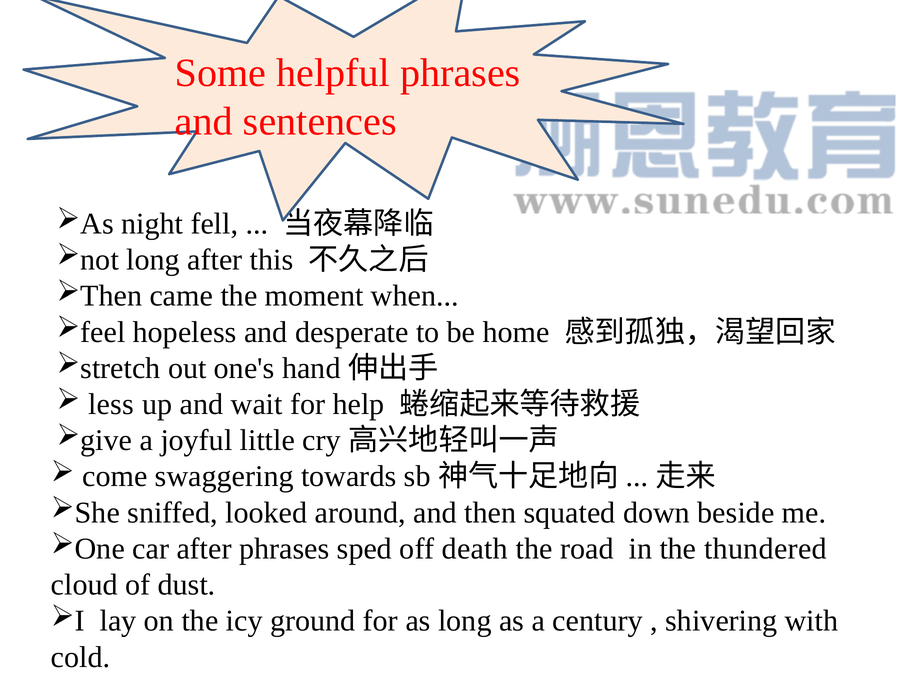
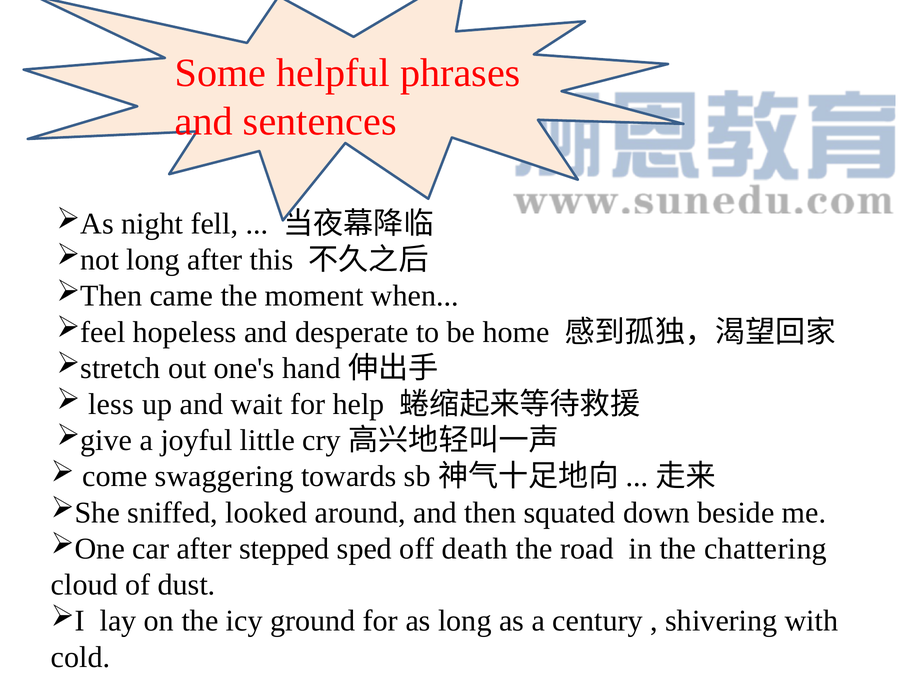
after phrases: phrases -> stepped (284, 549)
thundered: thundered -> chattering (765, 549)
